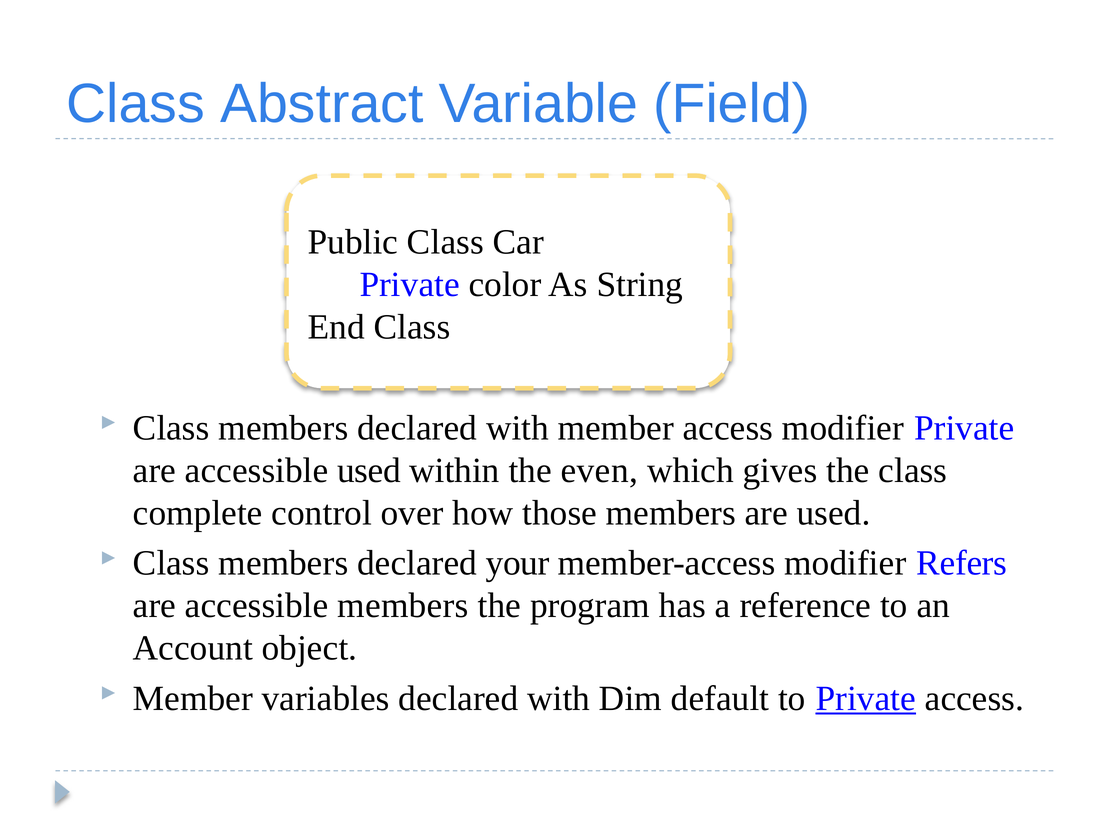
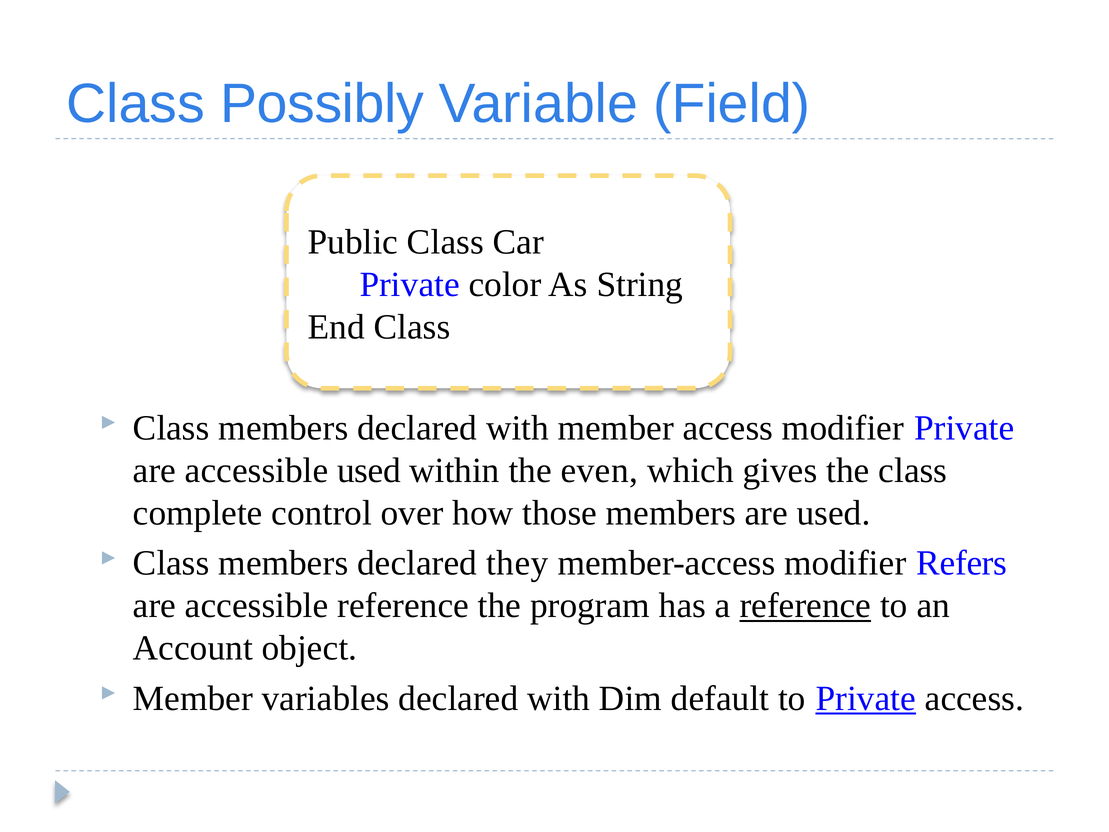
Abstract: Abstract -> Possibly (322, 104)
your: your -> they (517, 563)
accessible members: members -> reference (403, 606)
reference underline: none -> present (805, 606)
